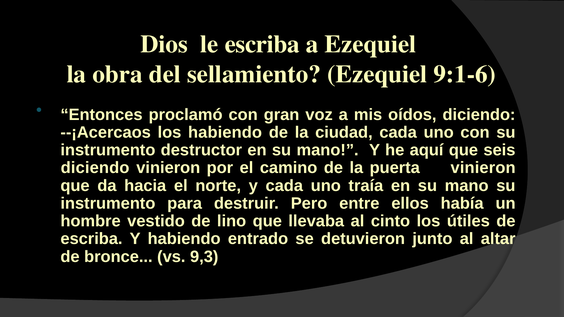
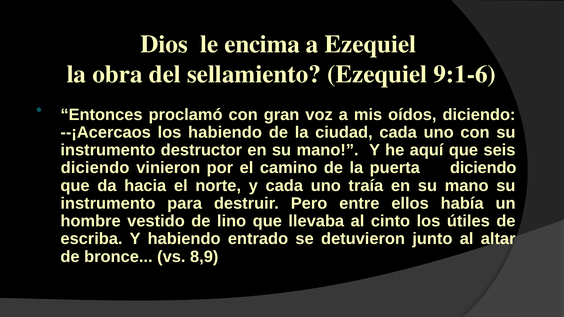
le escriba: escriba -> encima (262, 44)
puerta vinieron: vinieron -> diciendo (483, 168)
9,3: 9,3 -> 8,9 (204, 257)
